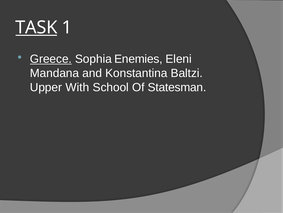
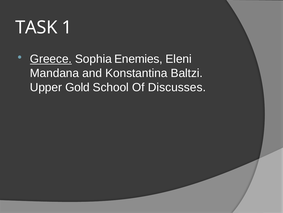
TASK underline: present -> none (36, 27)
With: With -> Gold (77, 87)
Statesman: Statesman -> Discusses (177, 87)
